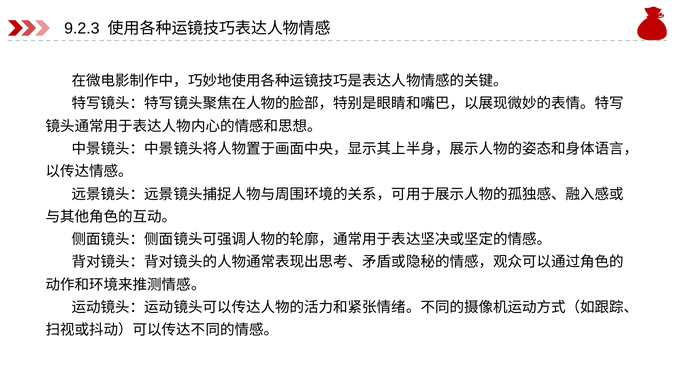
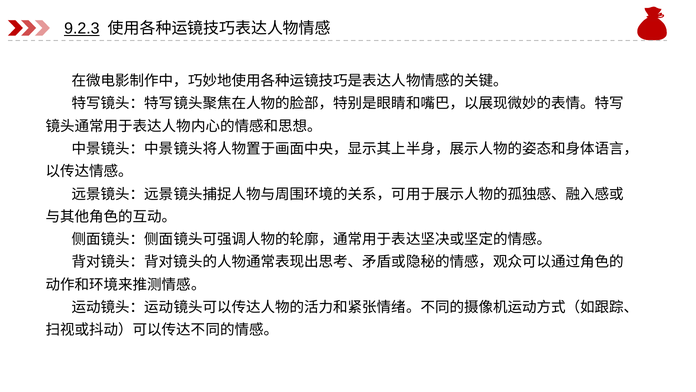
9.2.3 underline: none -> present (82, 29)
